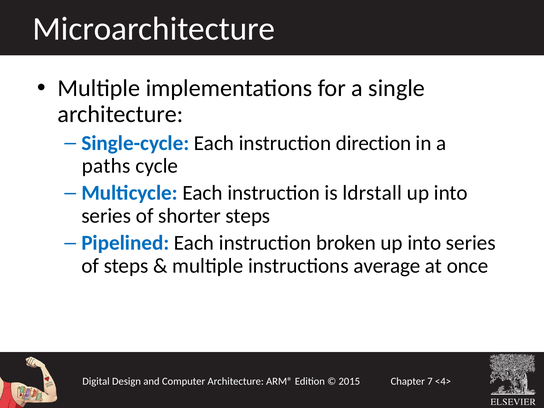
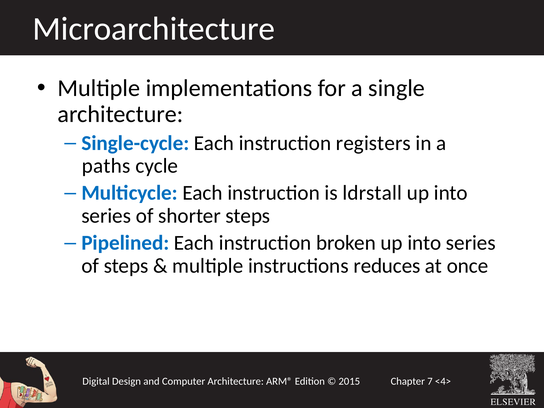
direction: direction -> registers (373, 143)
average: average -> reduces (387, 266)
